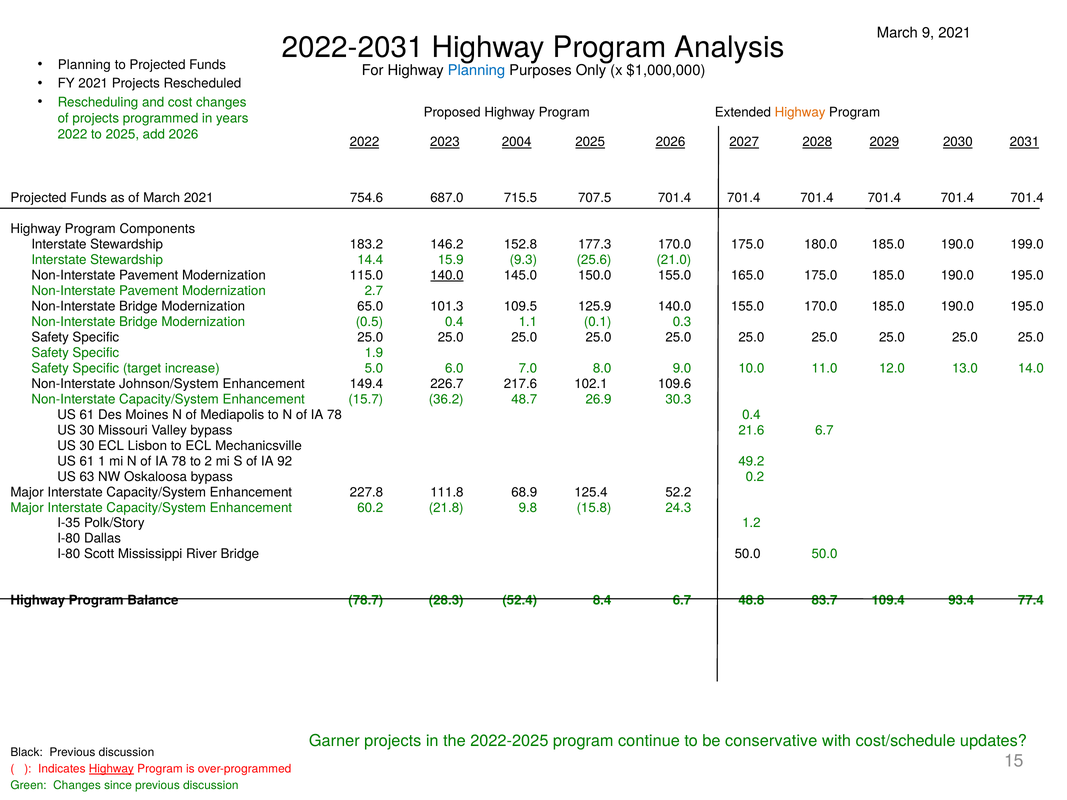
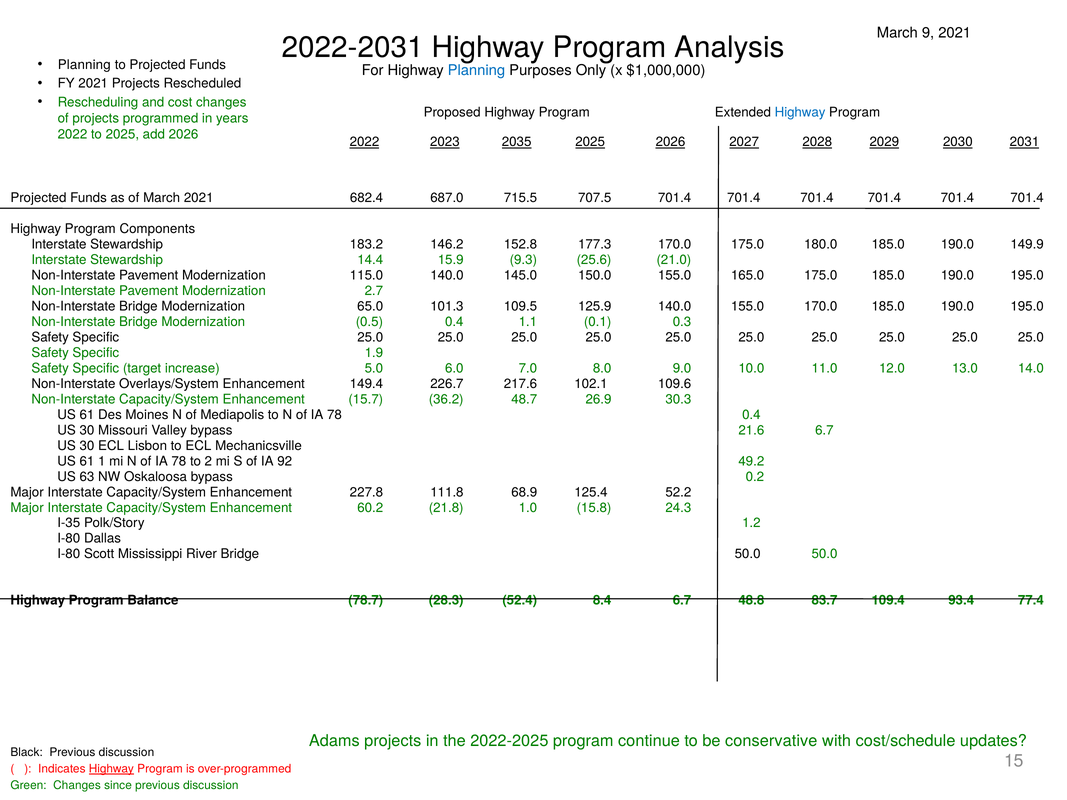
Highway colour: orange -> blue (800, 112)
2004: 2004 -> 2035 (517, 142)
754.6: 754.6 -> 682.4 (367, 198)
199.0: 199.0 -> 149.9 (1027, 244)
140.0 underline: present -> none (447, 275)
Johnson/System: Johnson/System -> Overlays/System (169, 384)
9.8: 9.8 -> 1.0 (528, 508)
Garner: Garner -> Adams (334, 741)
